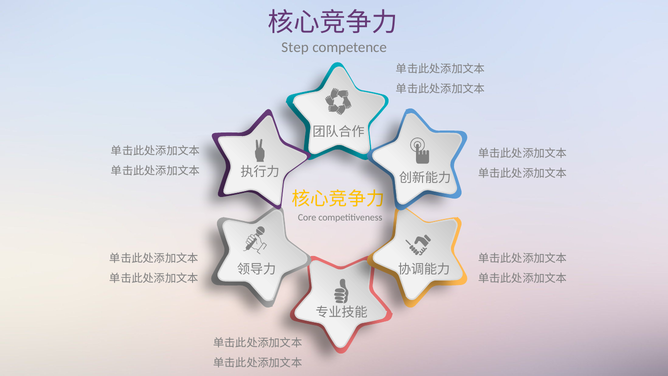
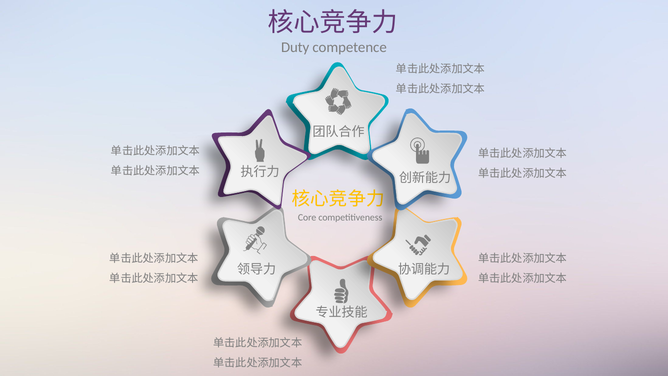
Step: Step -> Duty (295, 48)
